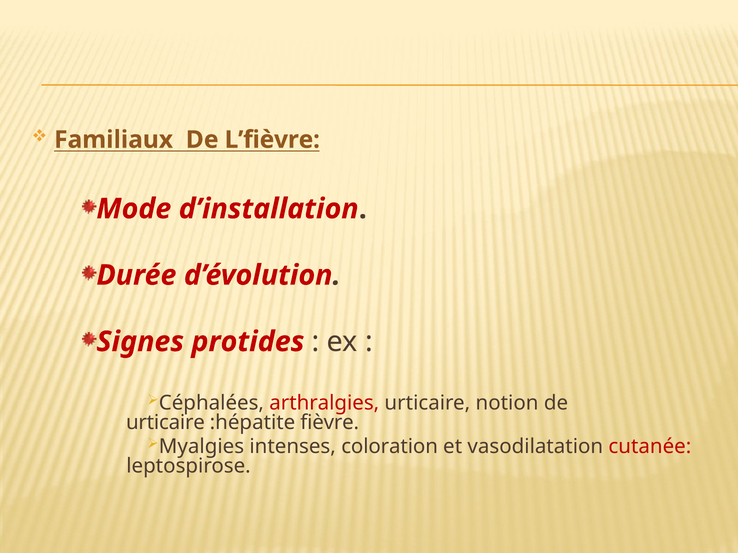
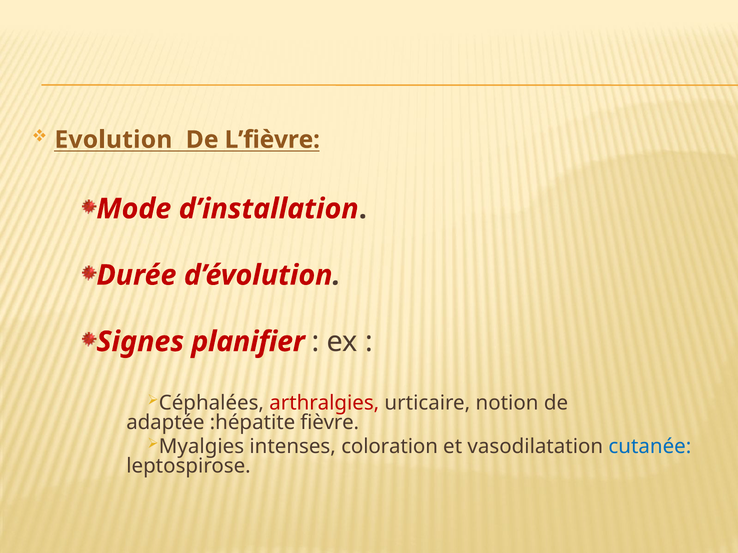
Familiaux: Familiaux -> Evolution (113, 140)
protides: protides -> planifier (248, 342)
urticaire: urticaire -> adaptée (165, 423)
cutanée colour: red -> blue (650, 447)
